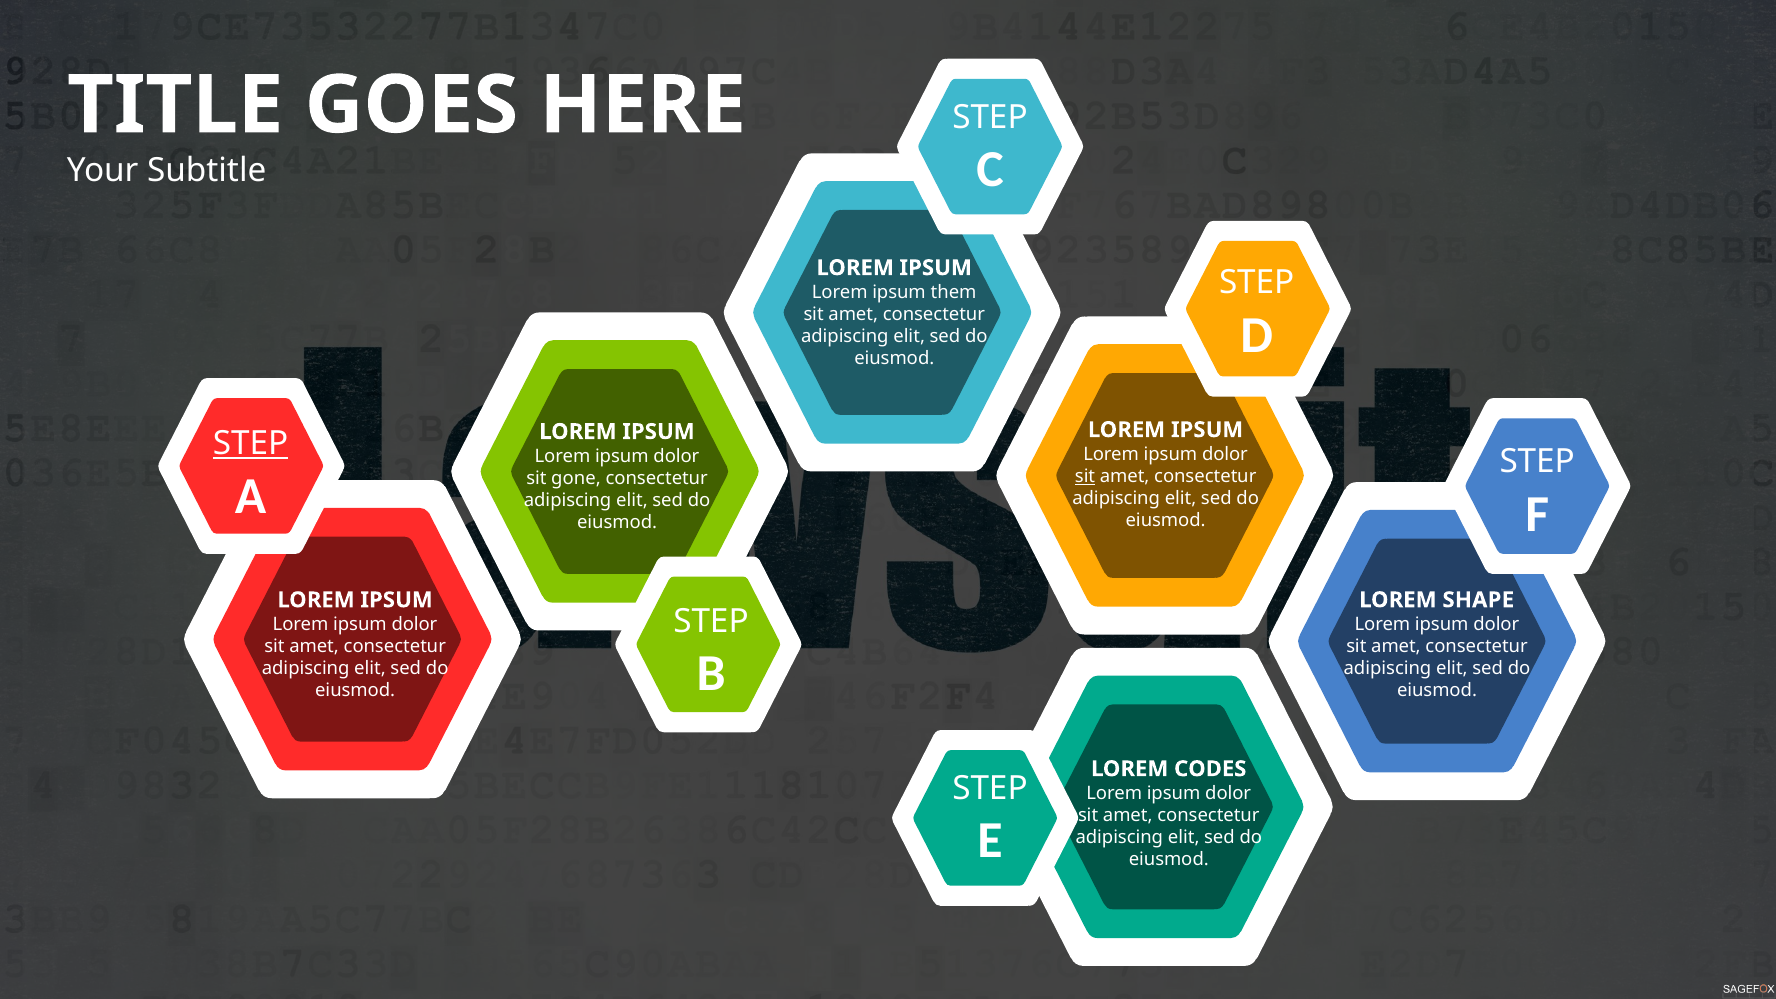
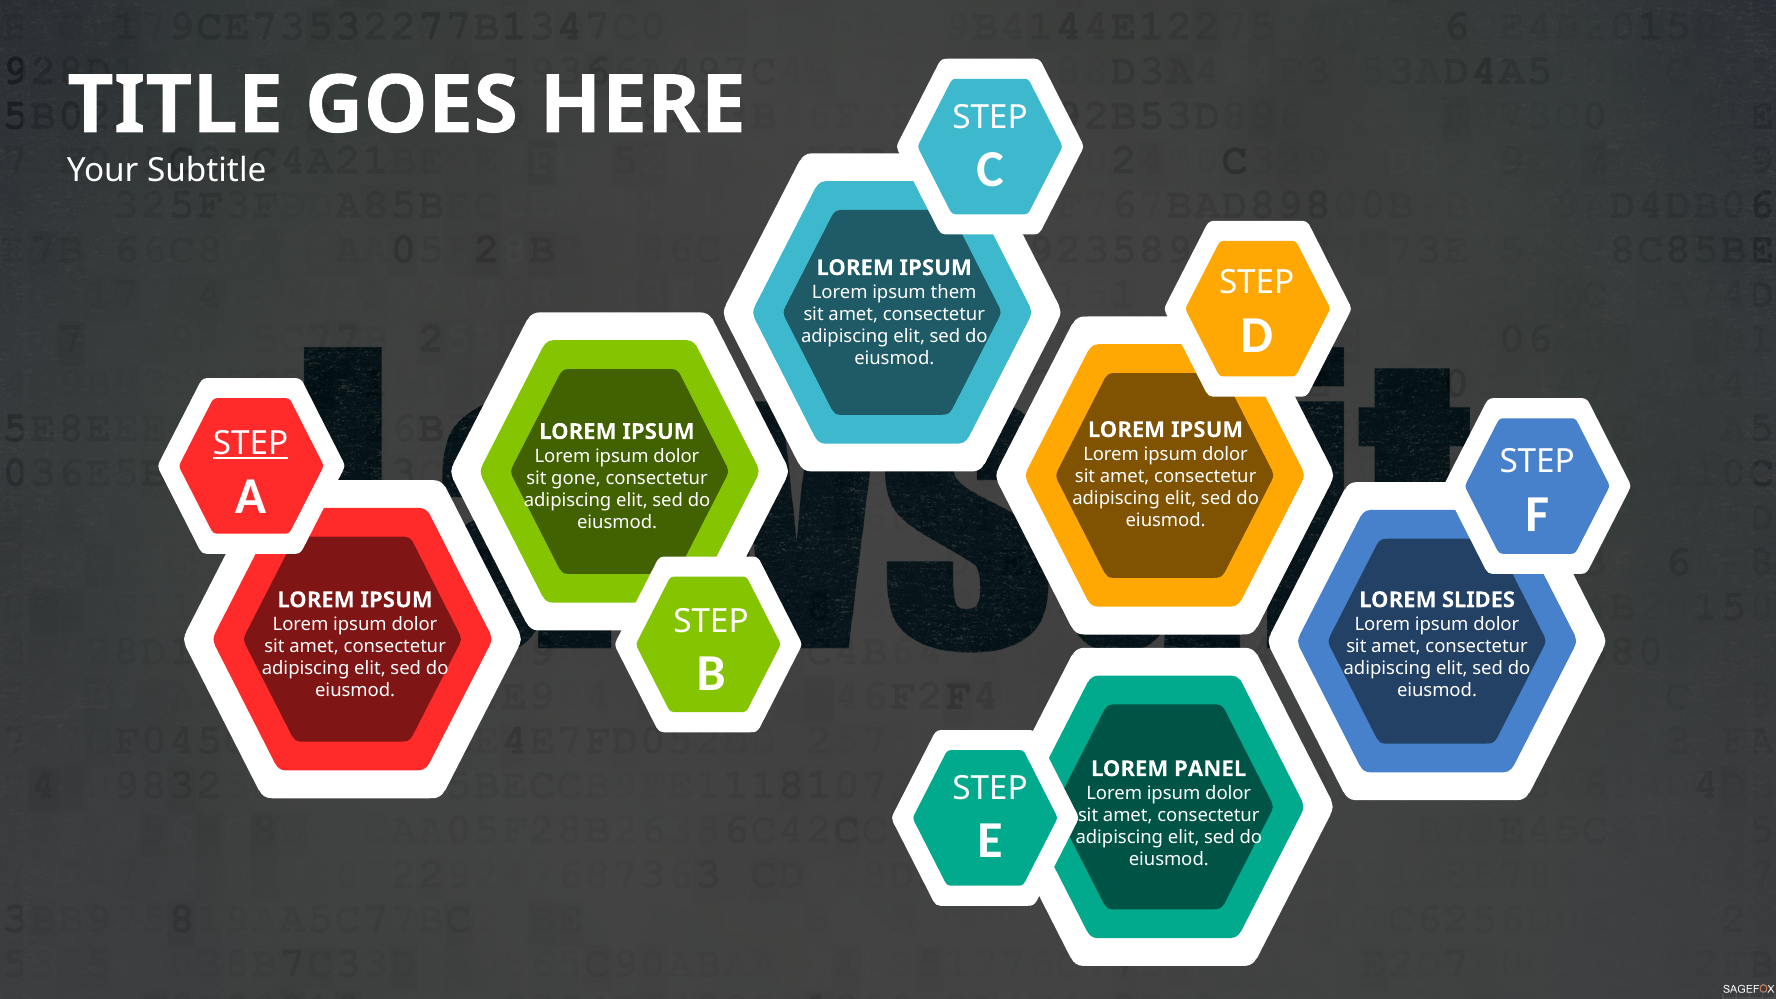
sit underline: present -> none (1085, 476)
SHAPE: SHAPE -> SLIDES (1478, 600)
CODES: CODES -> PANEL (1210, 769)
